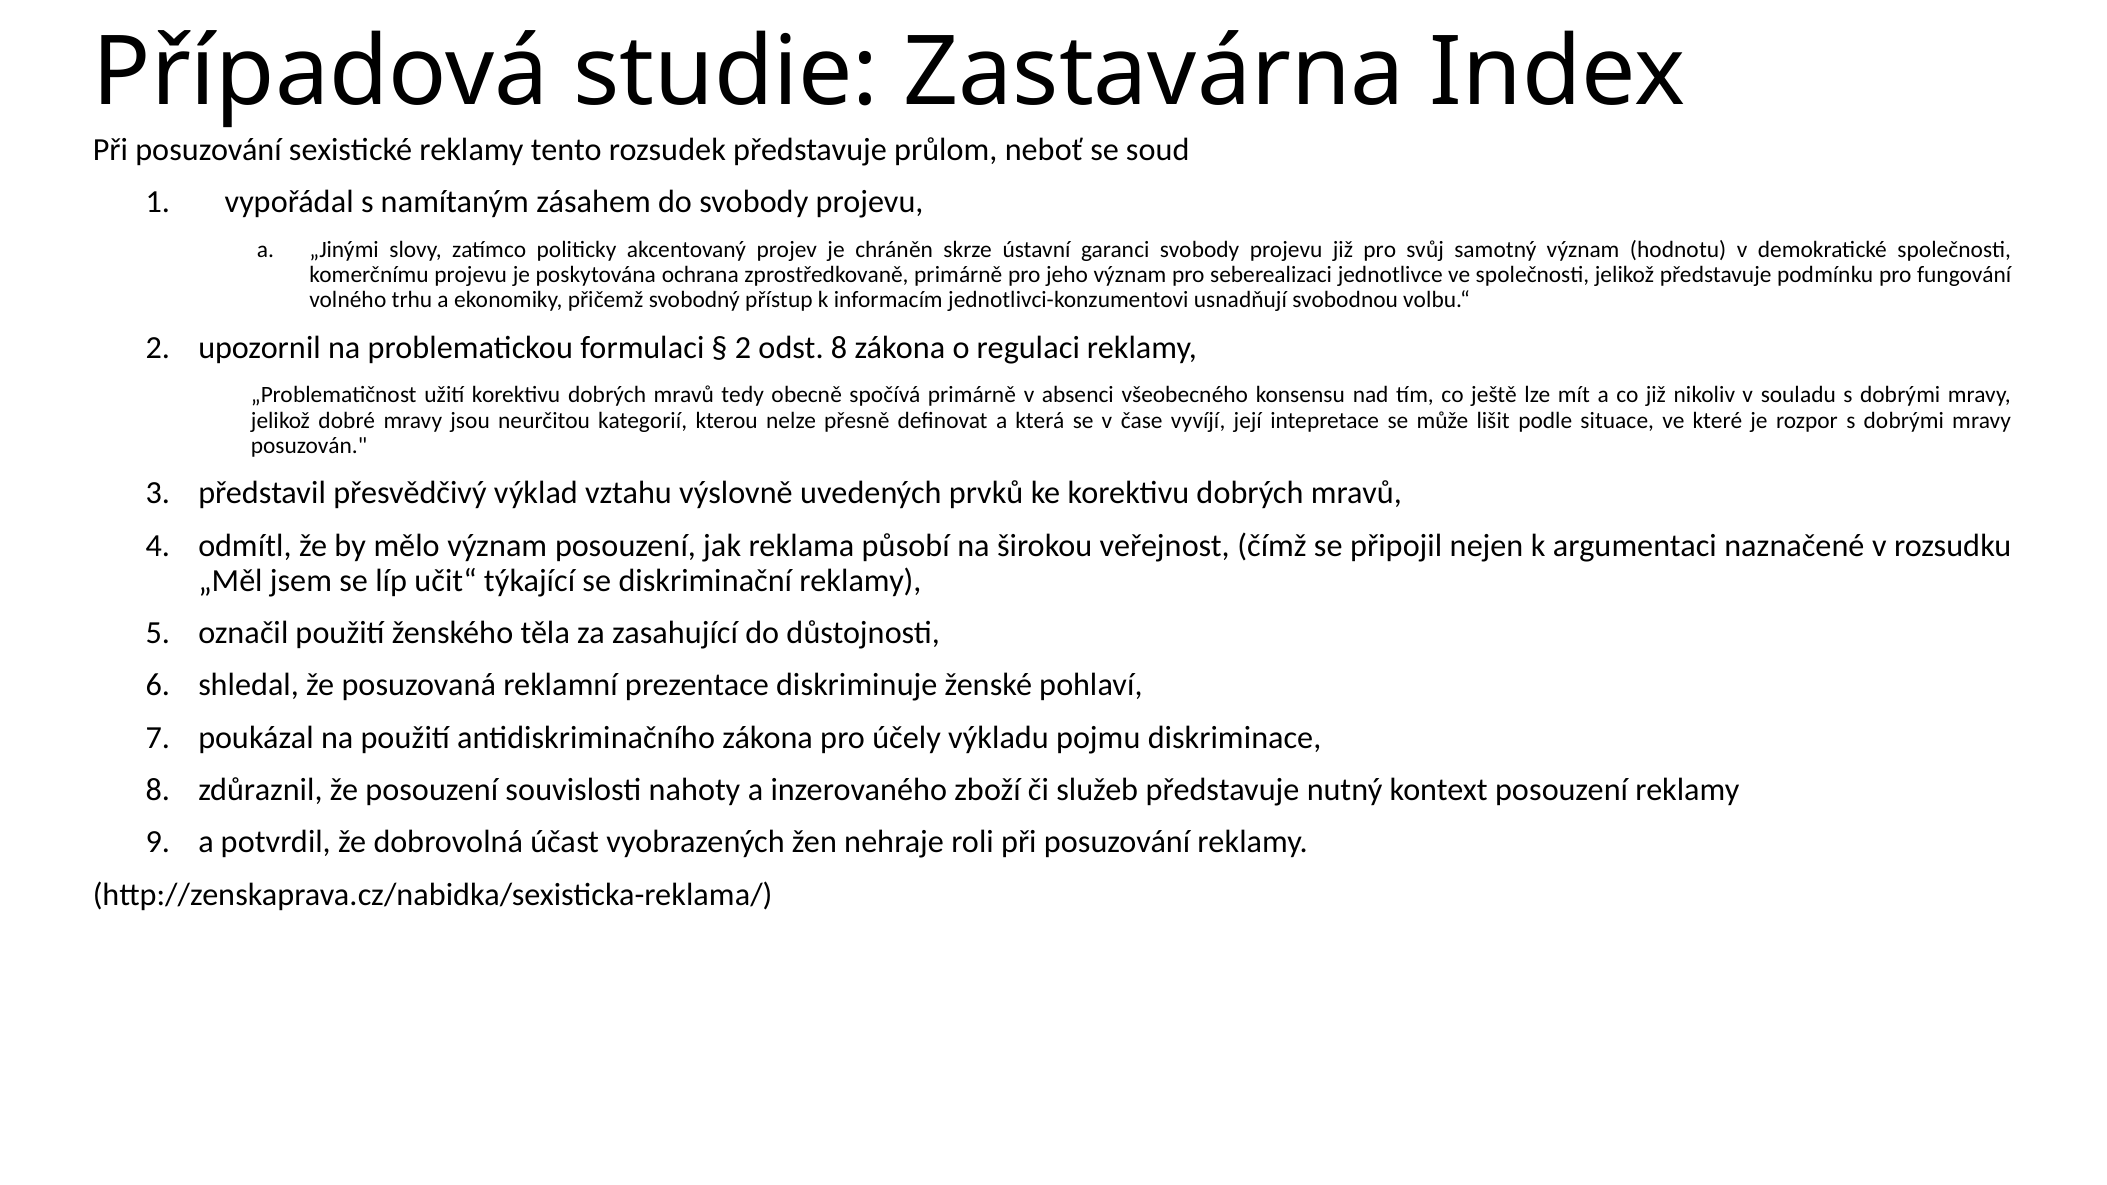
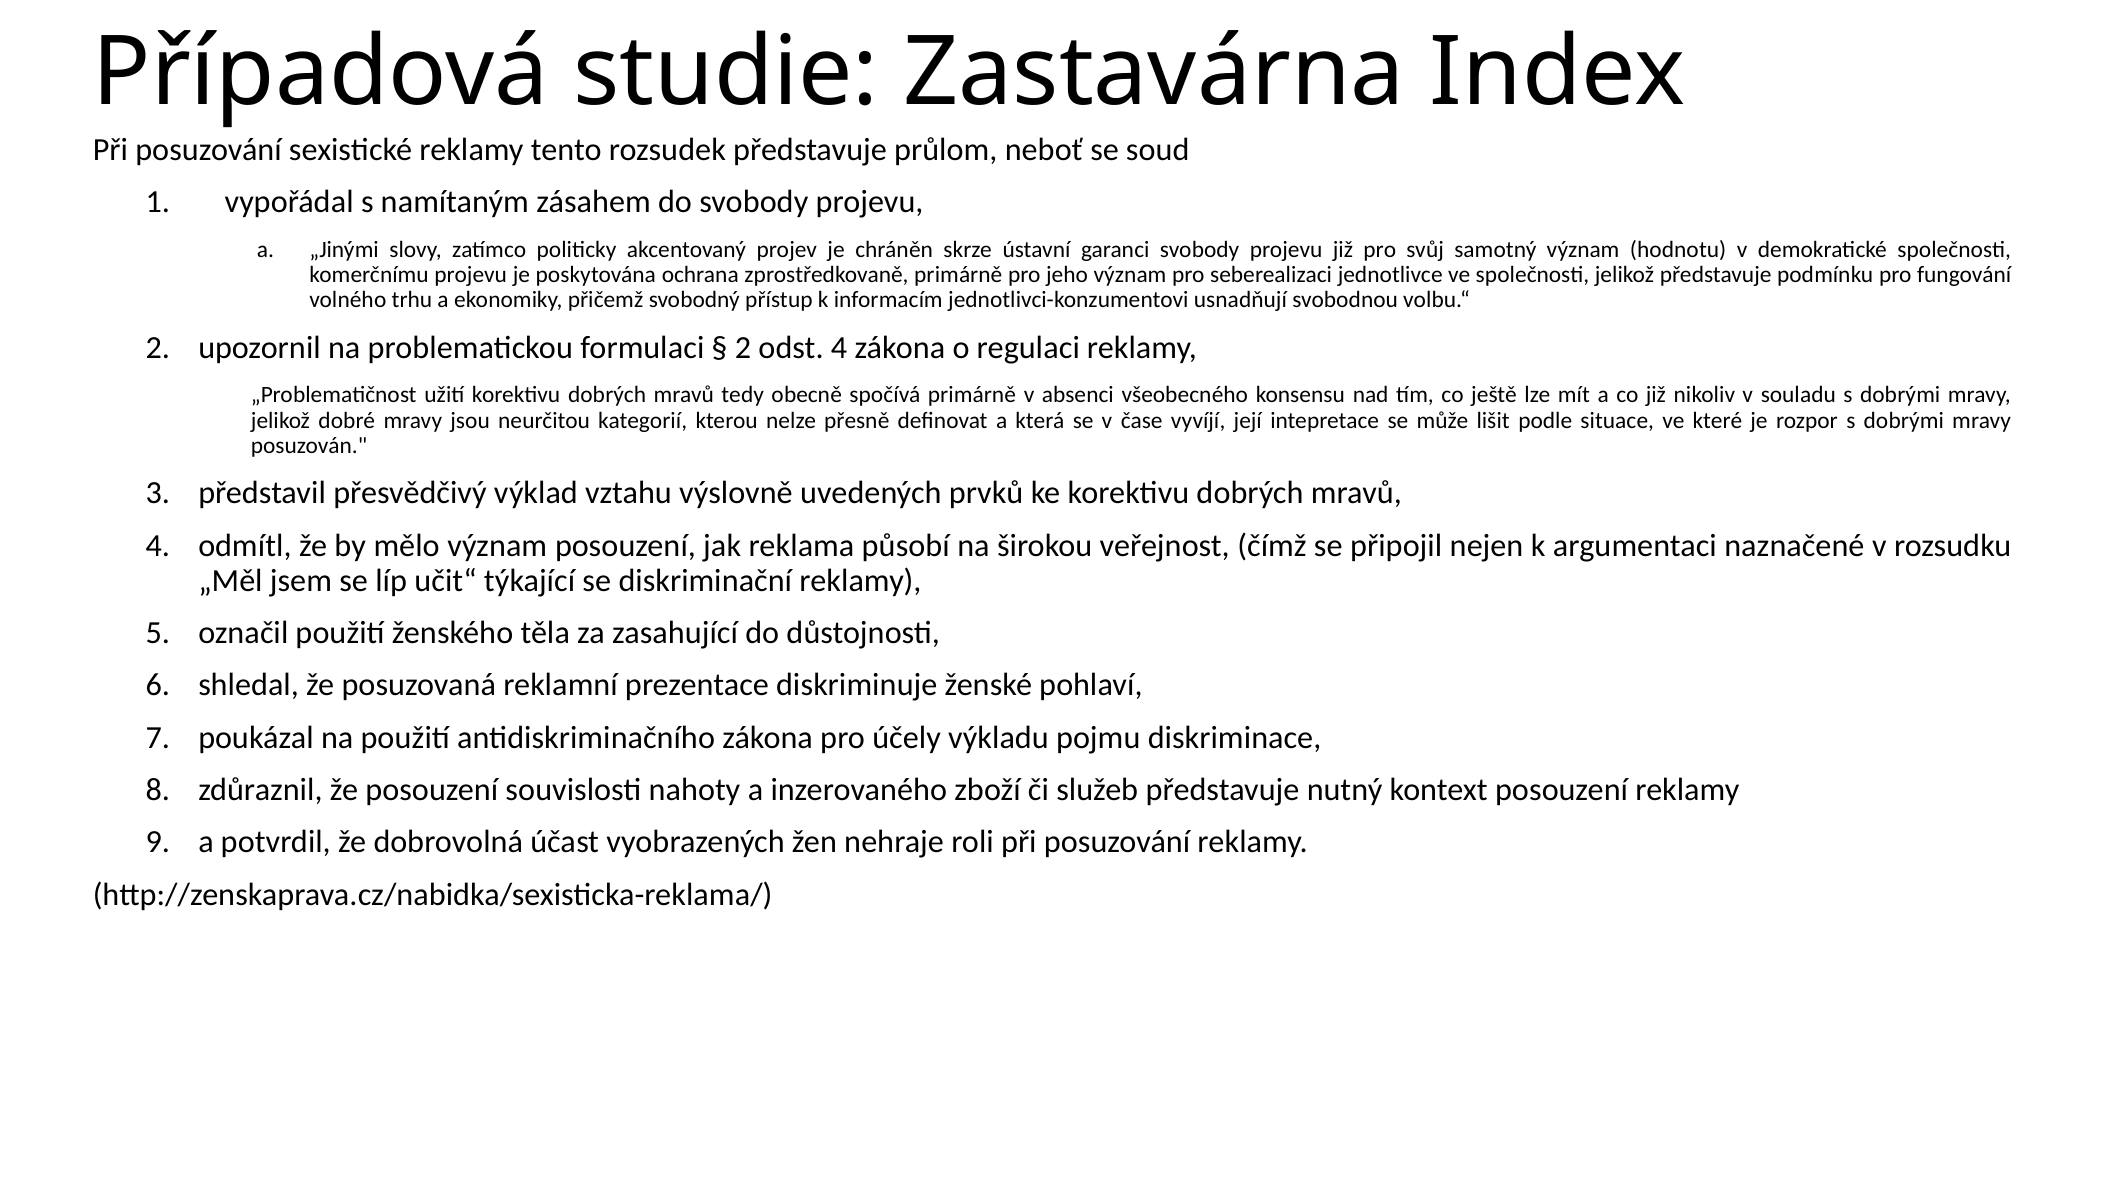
odst 8: 8 -> 4 (839, 348)
